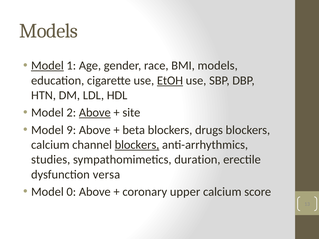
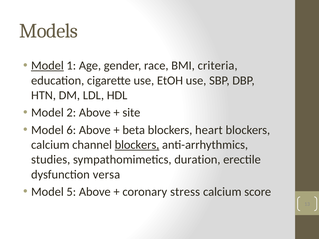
BMI models: models -> criteria (218, 66)
EtOH underline: present -> none (170, 81)
Above underline: present -> none (95, 113)
9: 9 -> 6 (71, 130)
drugs: drugs -> heart (209, 130)
0: 0 -> 5 (71, 192)
upper: upper -> stress (185, 192)
